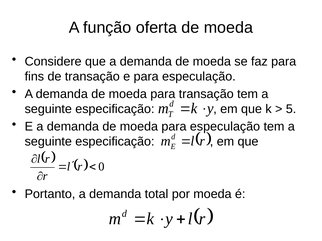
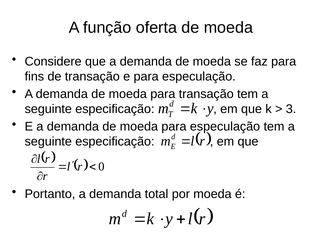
5: 5 -> 3 (291, 109)
